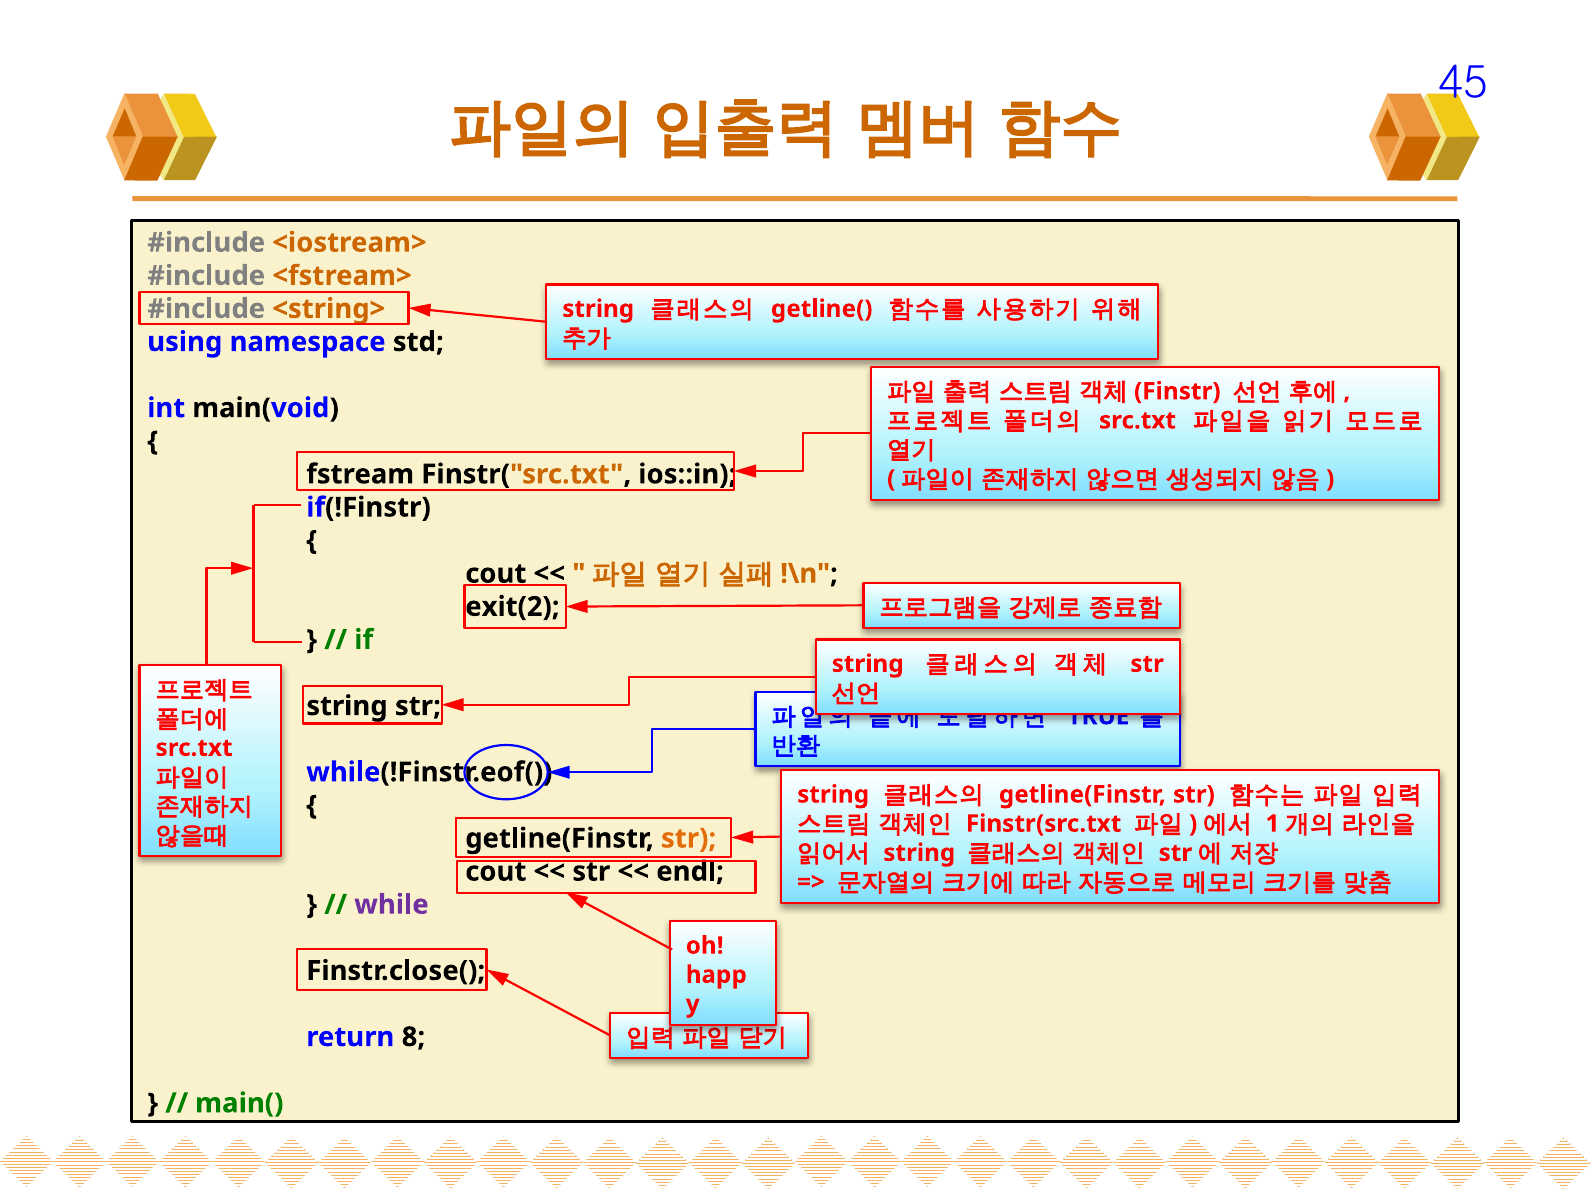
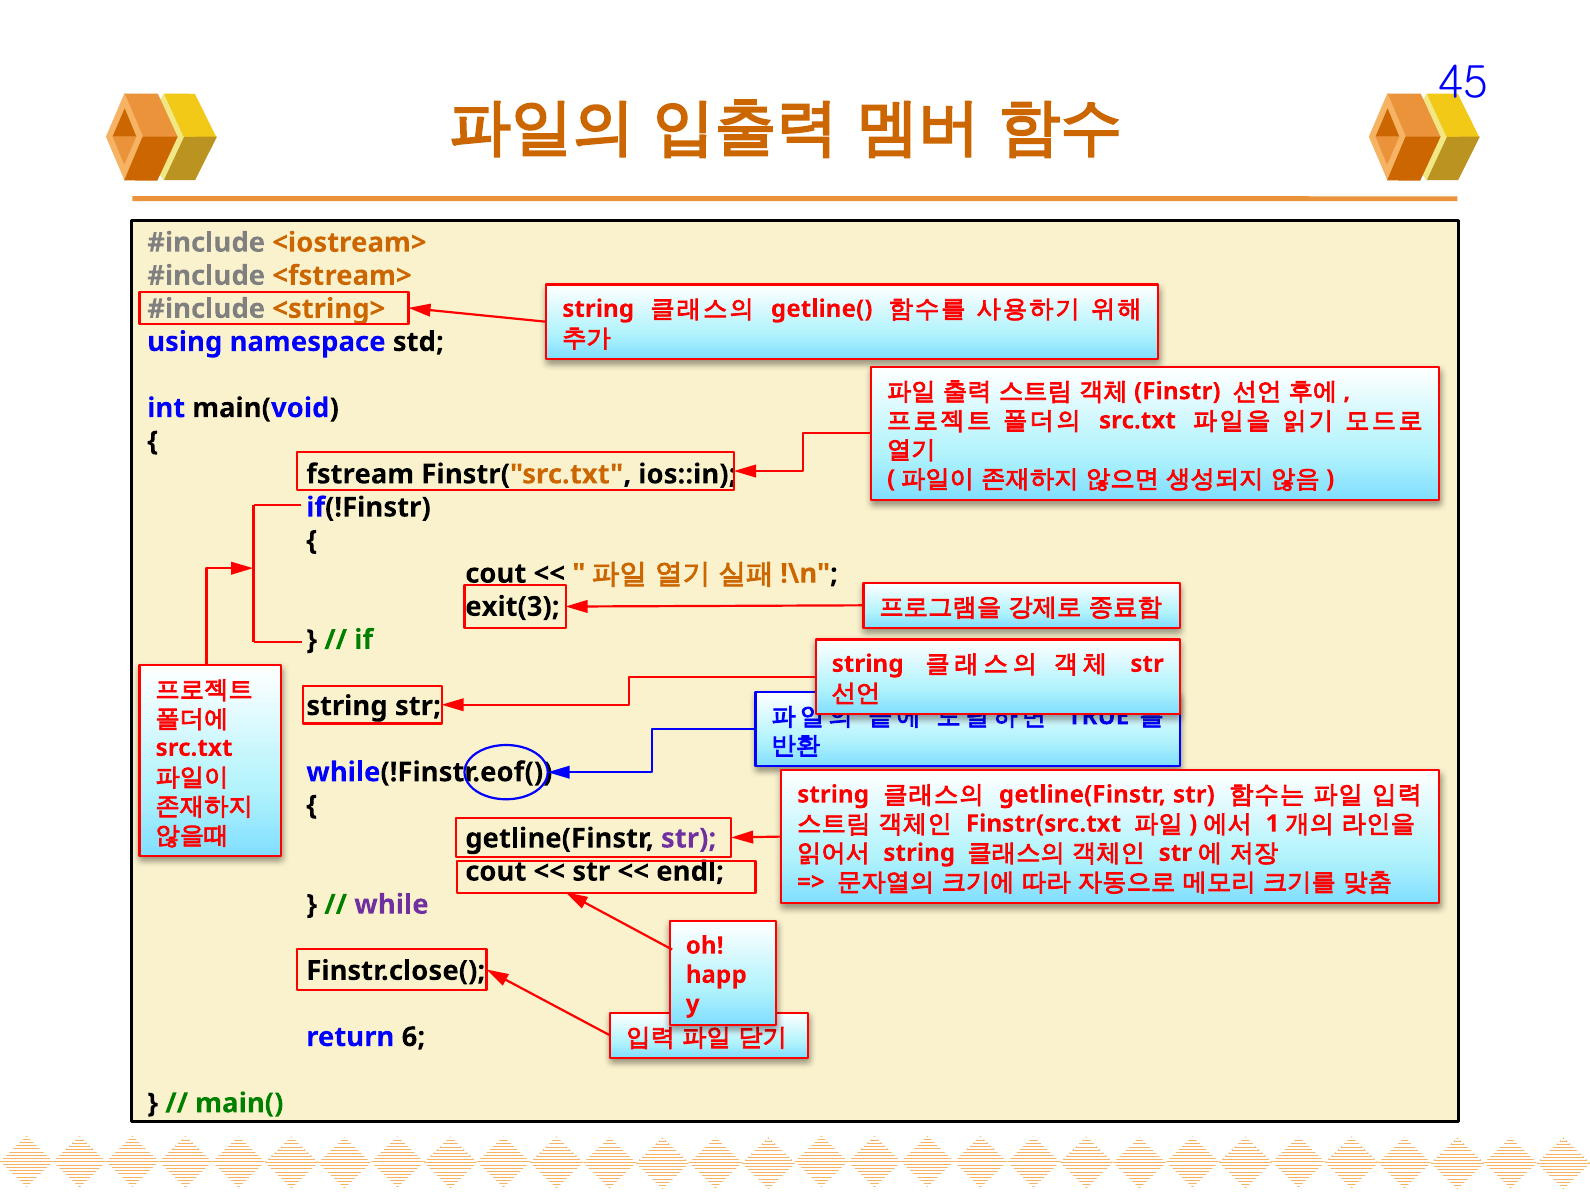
exit(2: exit(2 -> exit(3 (512, 607)
str colour: orange -> purple (689, 839)
8: 8 -> 6 (413, 1037)
